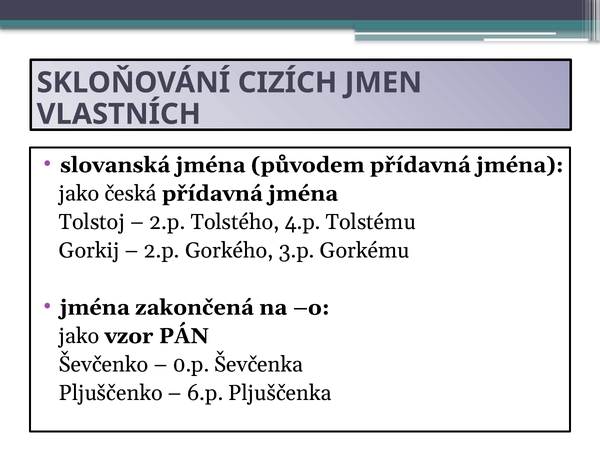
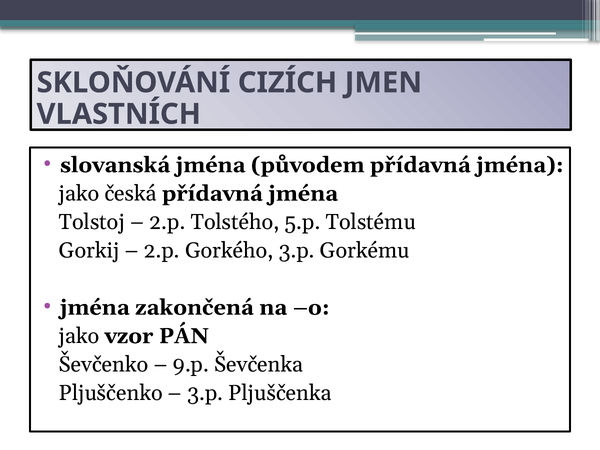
4.p: 4.p -> 5.p (303, 222)
0.p: 0.p -> 9.p (191, 364)
6.p: 6.p -> 3.p (205, 393)
